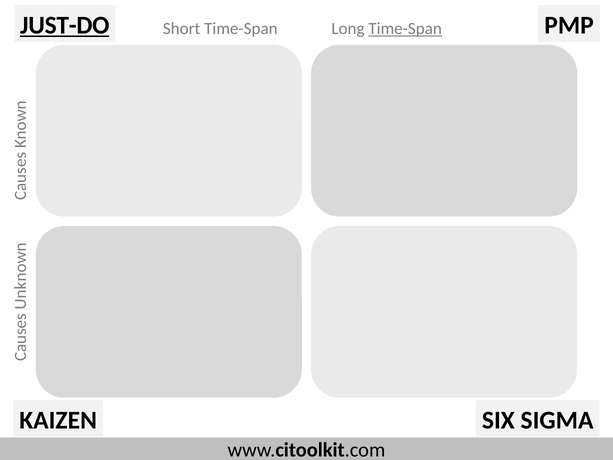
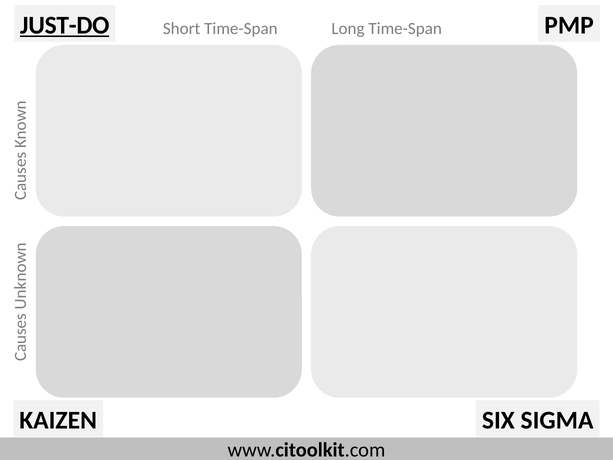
Time-Span underline: present -> none (405, 29)
